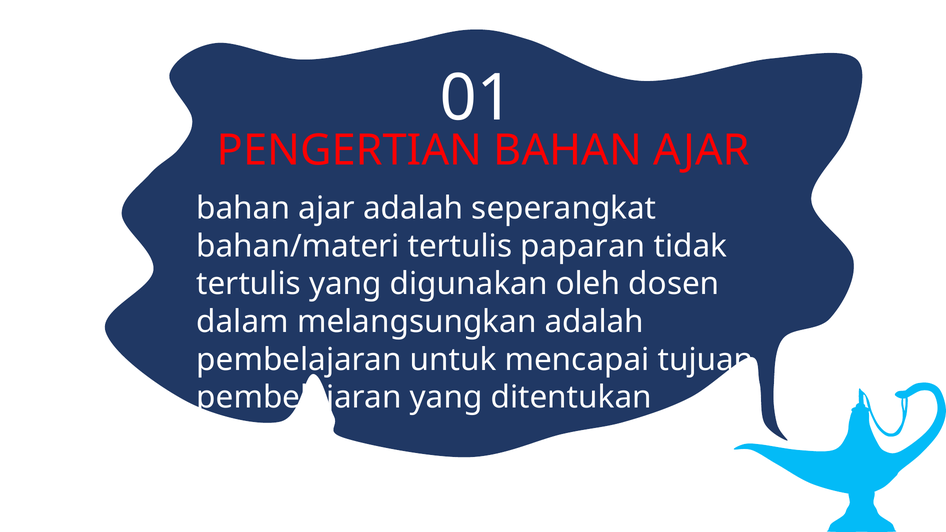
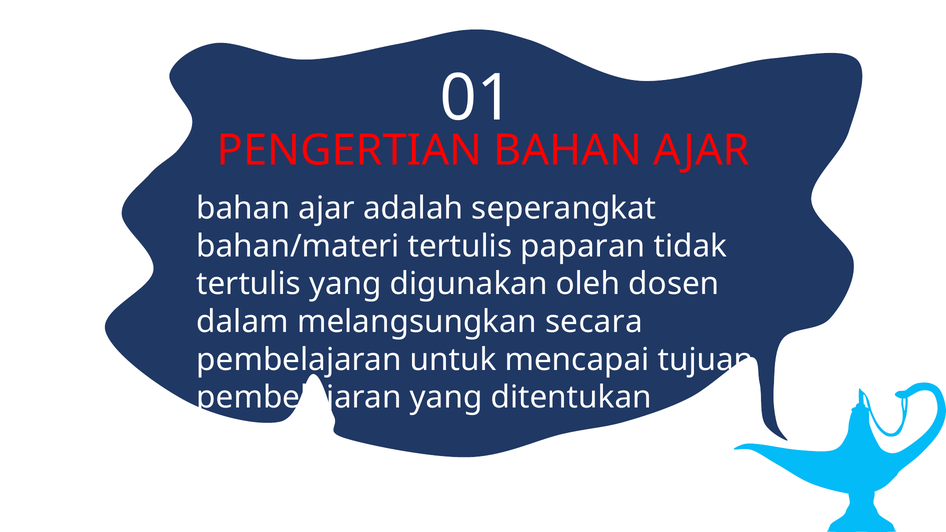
melangsungkan adalah: adalah -> secara (594, 322)
